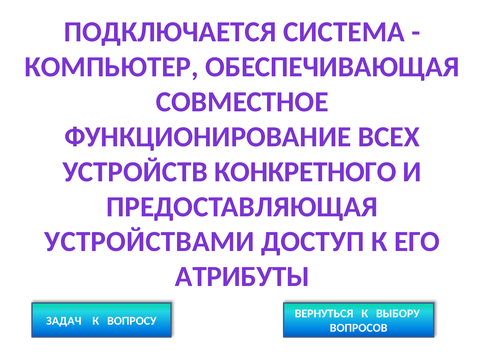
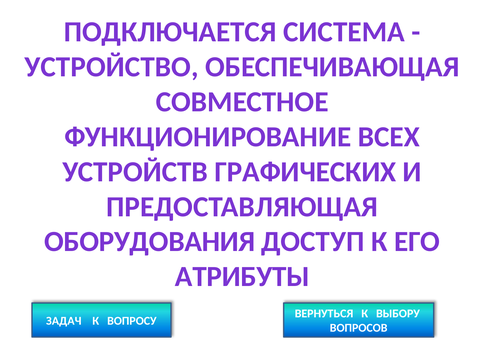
КОМПЬЮТЕР: КОМПЬЮТЕР -> УСТРОЙСТВО (112, 67)
КОНКРЕТНОГО: КОНКРЕТНОГО -> ГРАФИЧЕСКИХ (305, 172)
УСТРОЙСТВАМИ: УСТРОЙСТВАМИ -> ОБОРУДОВАНИЯ (150, 242)
